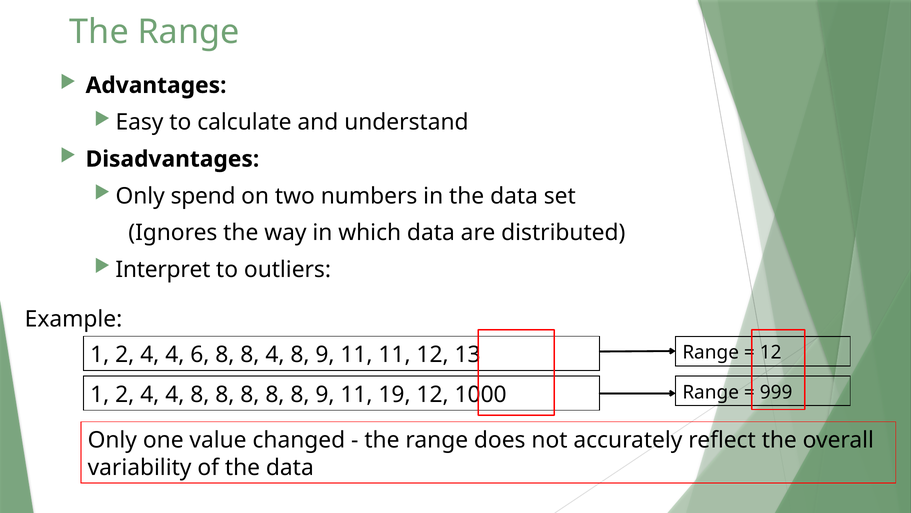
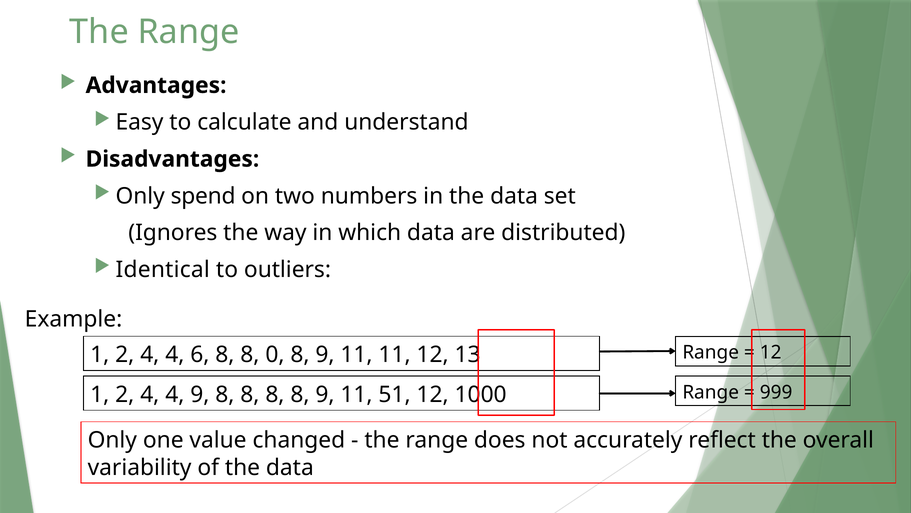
Interpret: Interpret -> Identical (163, 269)
8 4: 4 -> 0 (275, 355)
4 4 8: 8 -> 9 (200, 394)
19: 19 -> 51 (395, 394)
